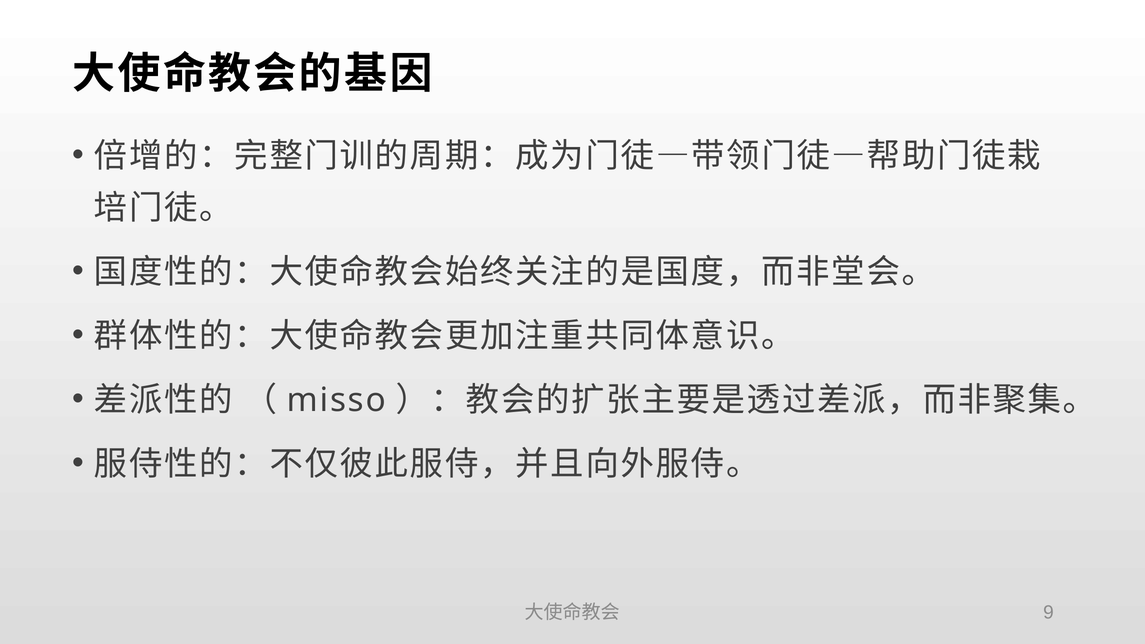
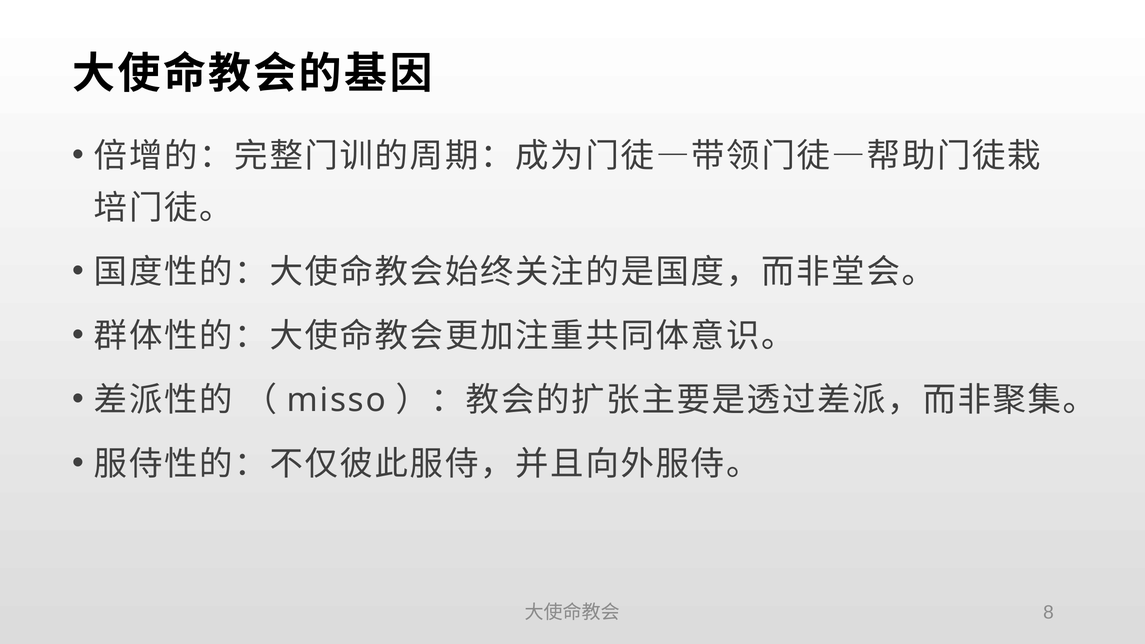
9: 9 -> 8 (1048, 613)
